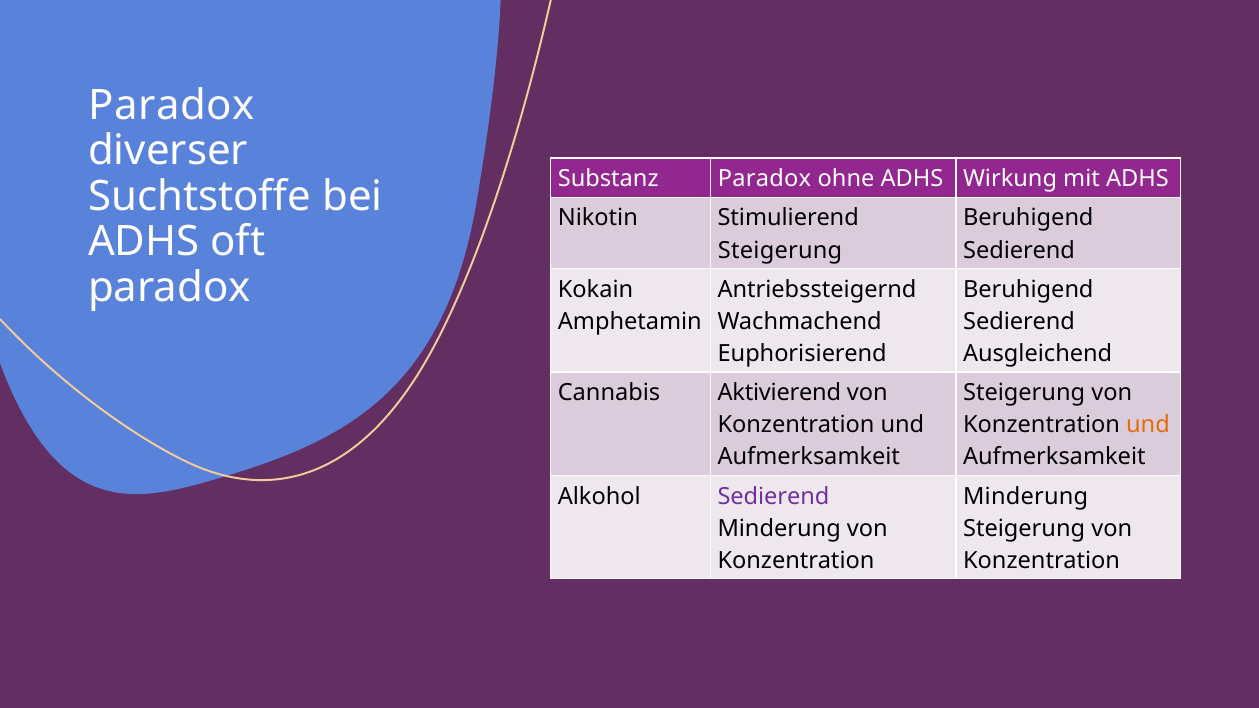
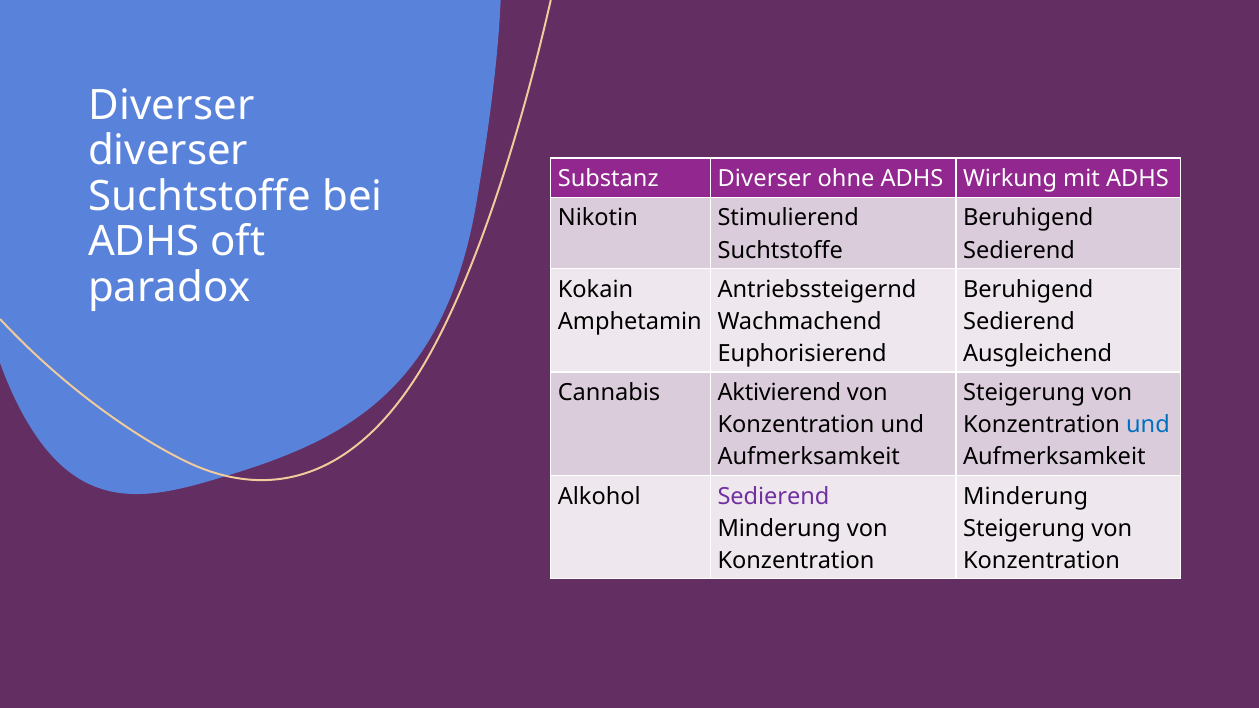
Paradox: Paradox -> Diverser (172, 106)
Substanz Paradox: Paradox -> Diverser (764, 179)
Steigerung: Steigerung -> Suchtstoffe (780, 250)
und colour: orange -> blue (1148, 425)
